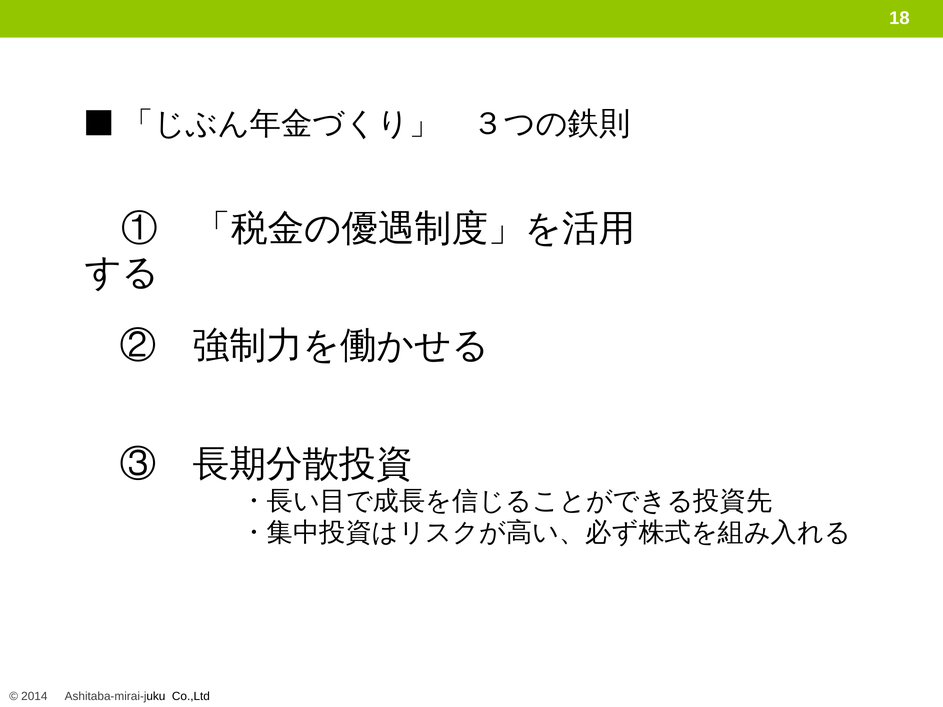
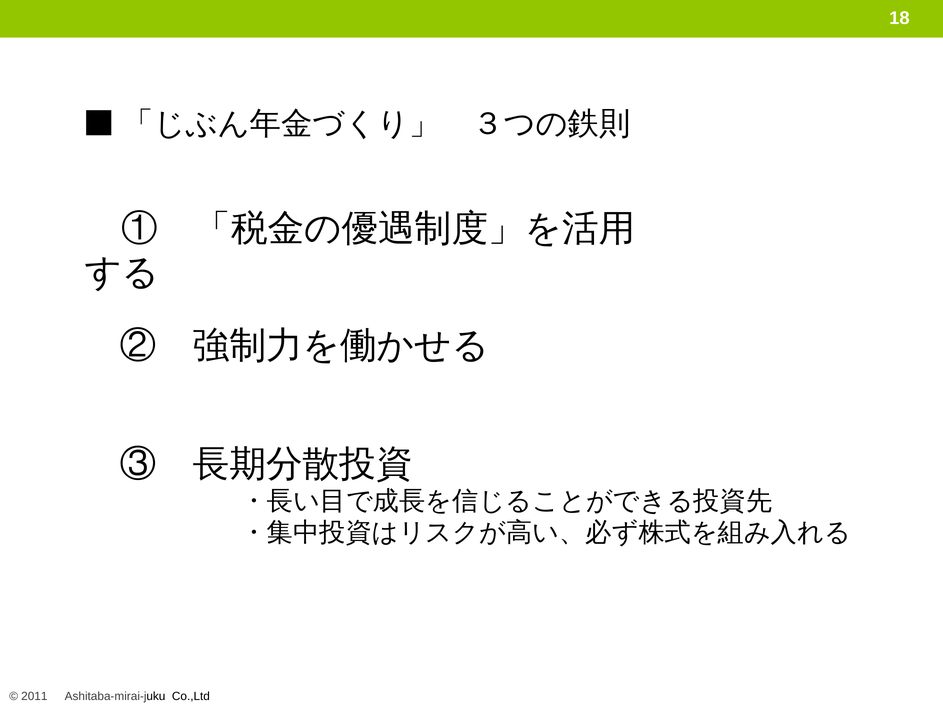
2014: 2014 -> 2011 (34, 696)
